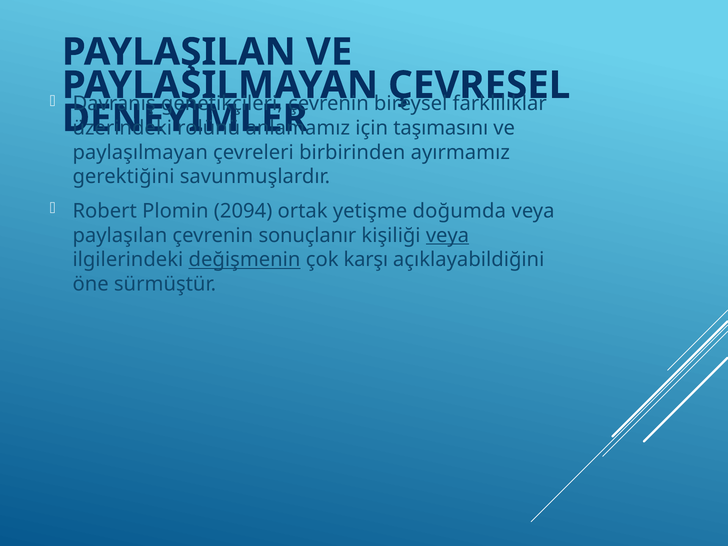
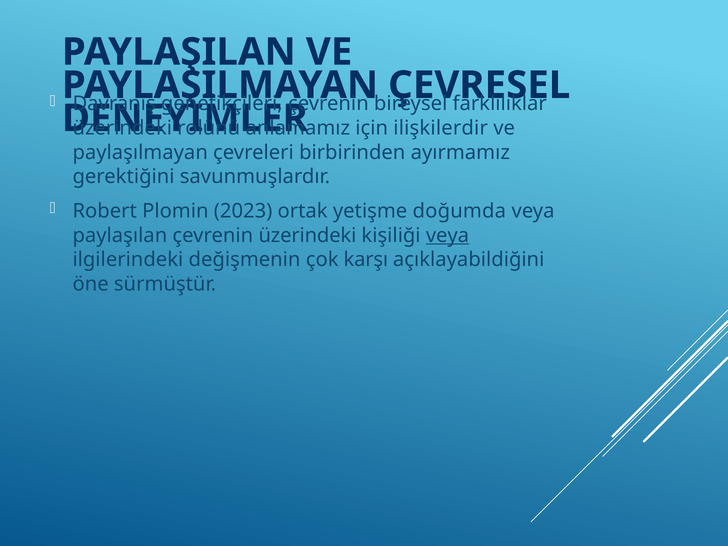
taşımasını: taşımasını -> ilişkilerdir (441, 128)
2094: 2094 -> 2023 (243, 211)
çevrenin sonuçlanır: sonuçlanır -> üzerindeki (307, 235)
değişmenin underline: present -> none (245, 260)
